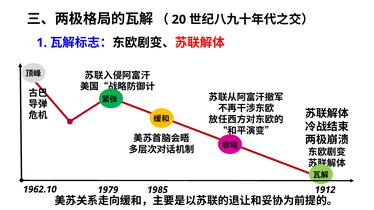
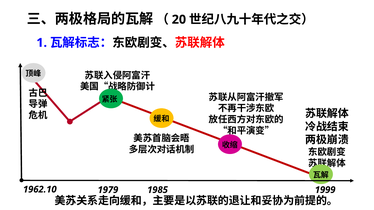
1912: 1912 -> 1999 (325, 190)
